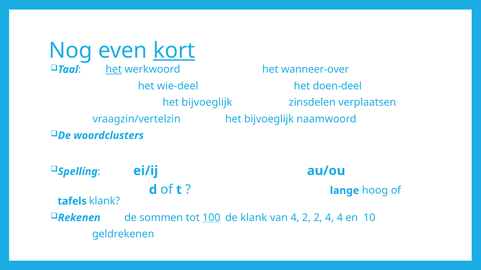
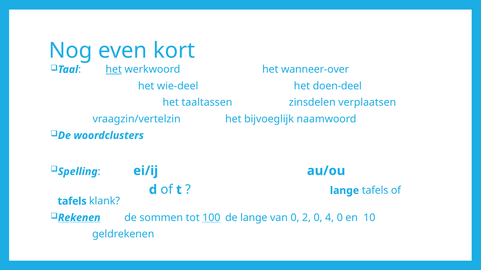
kort underline: present -> none (174, 51)
bijvoeglijk: bijvoeglijk -> taaltassen (207, 103)
lange hoog: hoog -> tafels (375, 191)
Rekenen underline: none -> present (79, 218)
de klank: klank -> lange (254, 218)
van 4: 4 -> 0 (295, 218)
2 2: 2 -> 0 (318, 218)
4 4: 4 -> 0 (340, 218)
